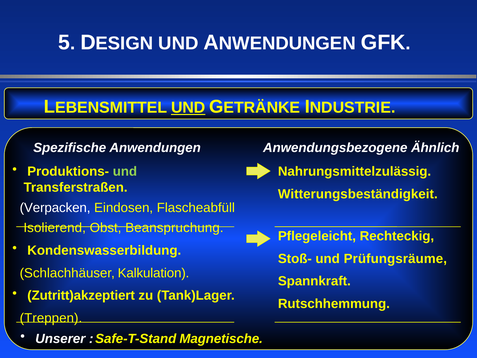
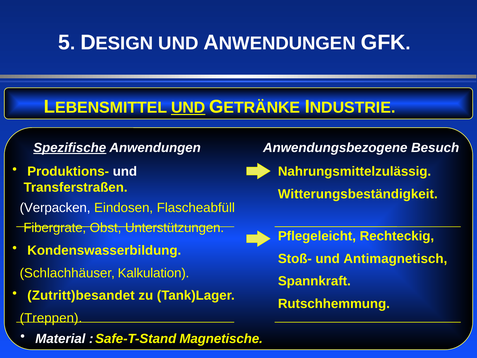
Spezifische underline: none -> present (70, 148)
Ähnlich: Ähnlich -> Besuch (435, 148)
und colour: light green -> white (125, 171)
Isolierend: Isolierend -> Fibergrate (55, 228)
Beanspruchung: Beanspruchung -> Unterstützungen (175, 228)
Prüfungsräume: Prüfungsräume -> Antimagnetisch (395, 258)
Zutritt)akzeptiert: Zutritt)akzeptiert -> Zutritt)besandet (81, 295)
Unserer: Unserer -> Material (60, 338)
